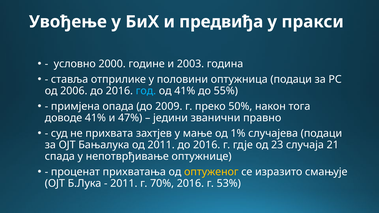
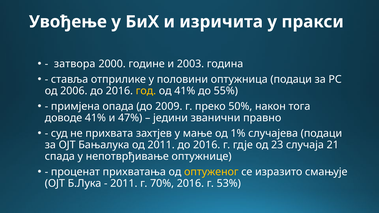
предвиђа: предвиђа -> изричита (221, 22)
условно: условно -> затвора (75, 64)
год colour: light blue -> yellow (146, 91)
